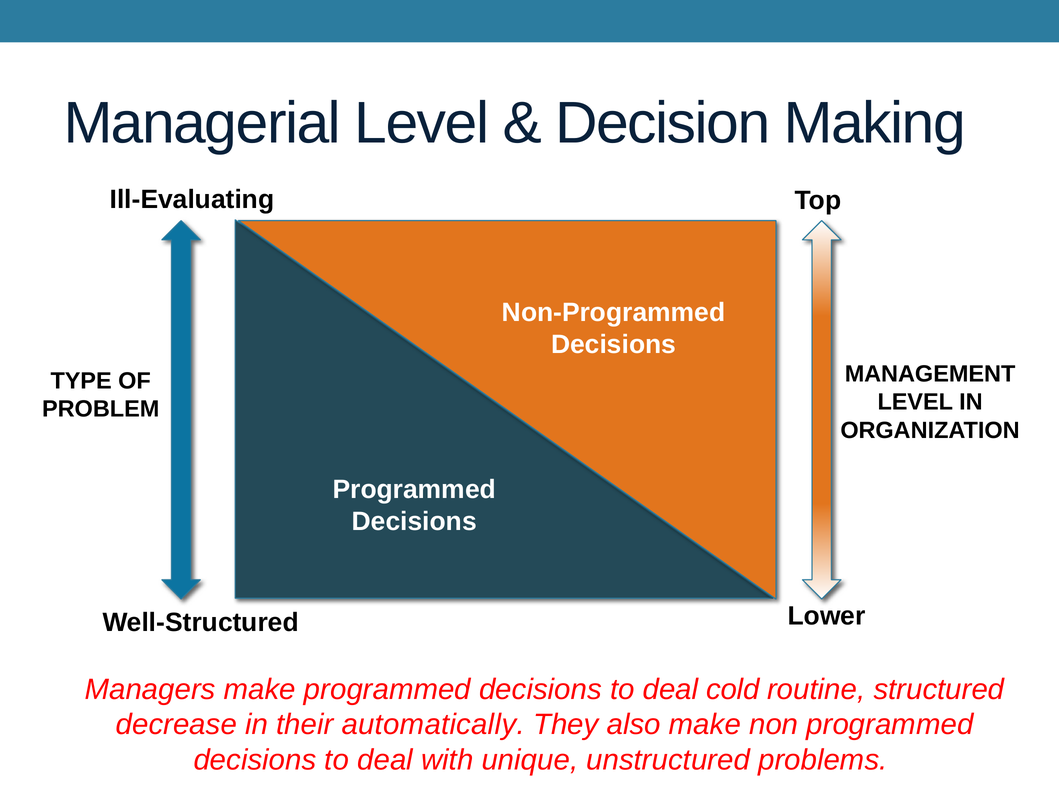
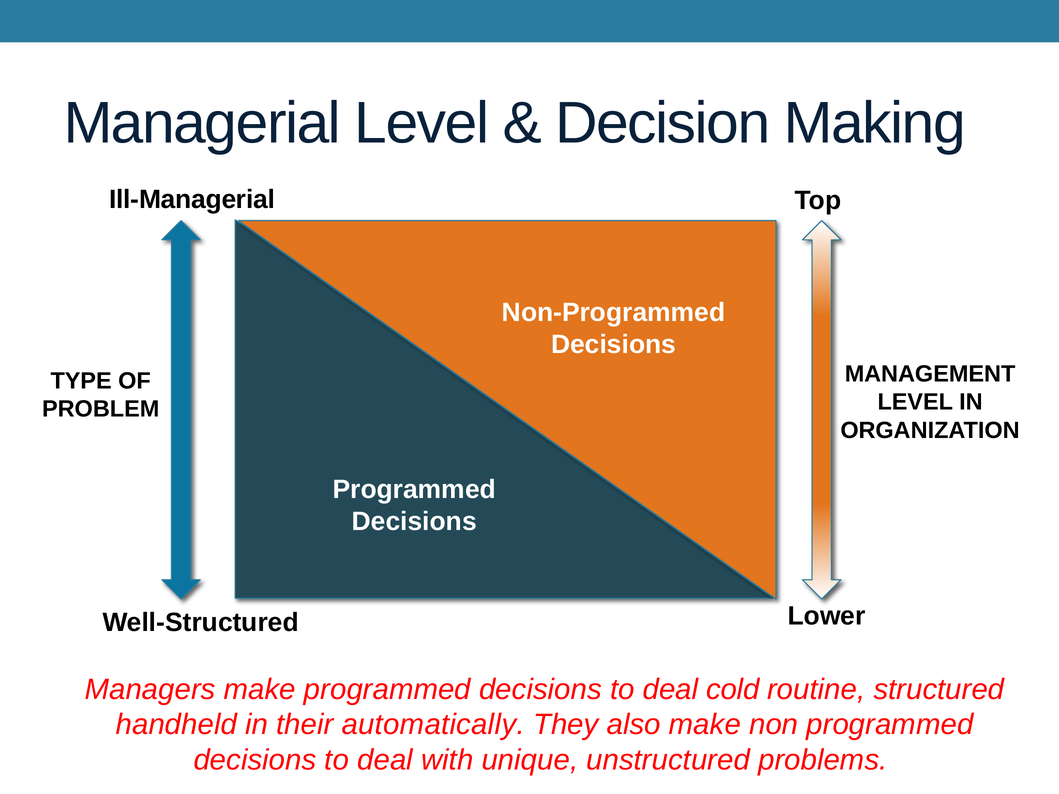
Ill-Evaluating: Ill-Evaluating -> Ill-Managerial (192, 199)
decrease: decrease -> handheld (176, 725)
